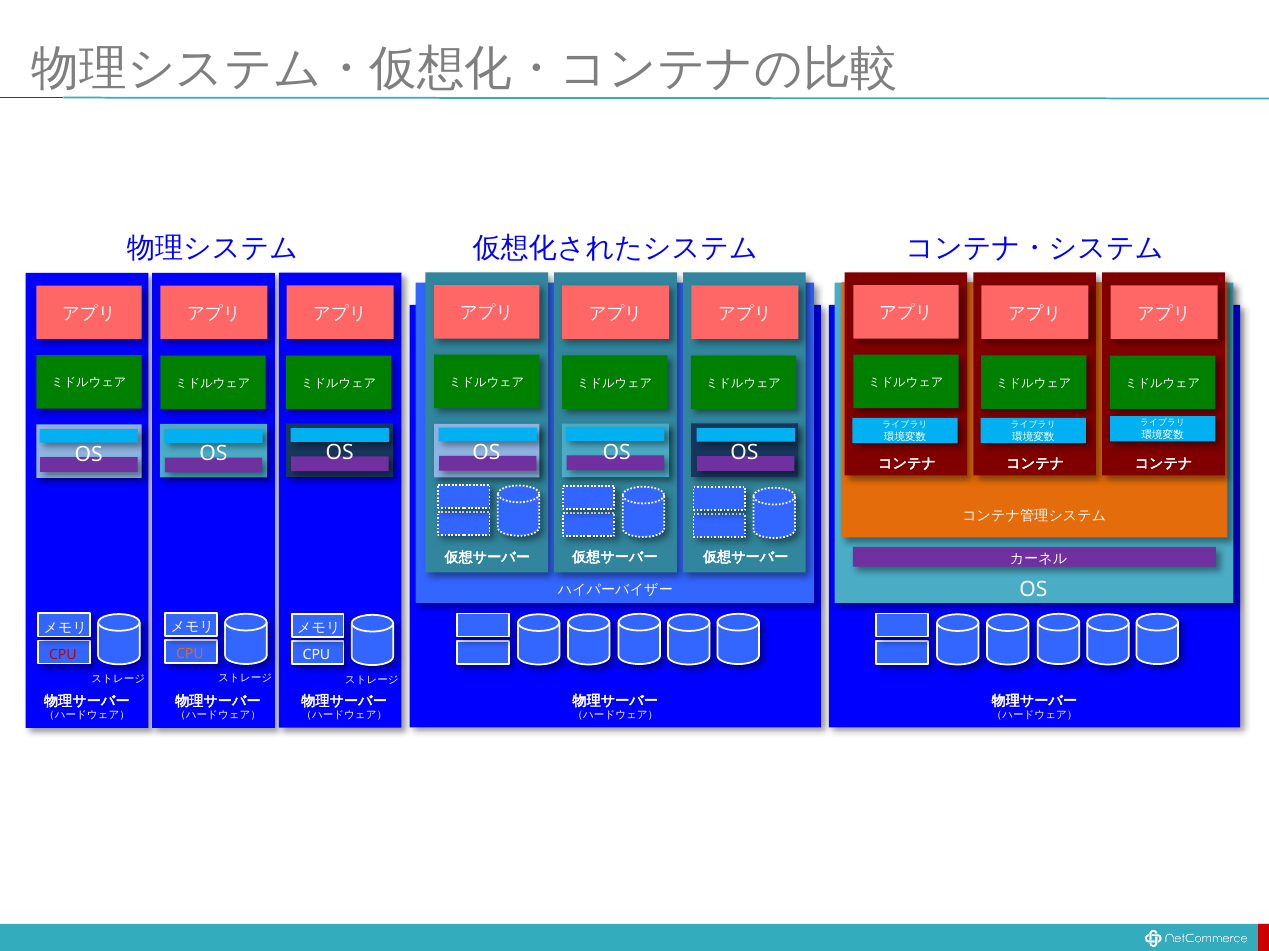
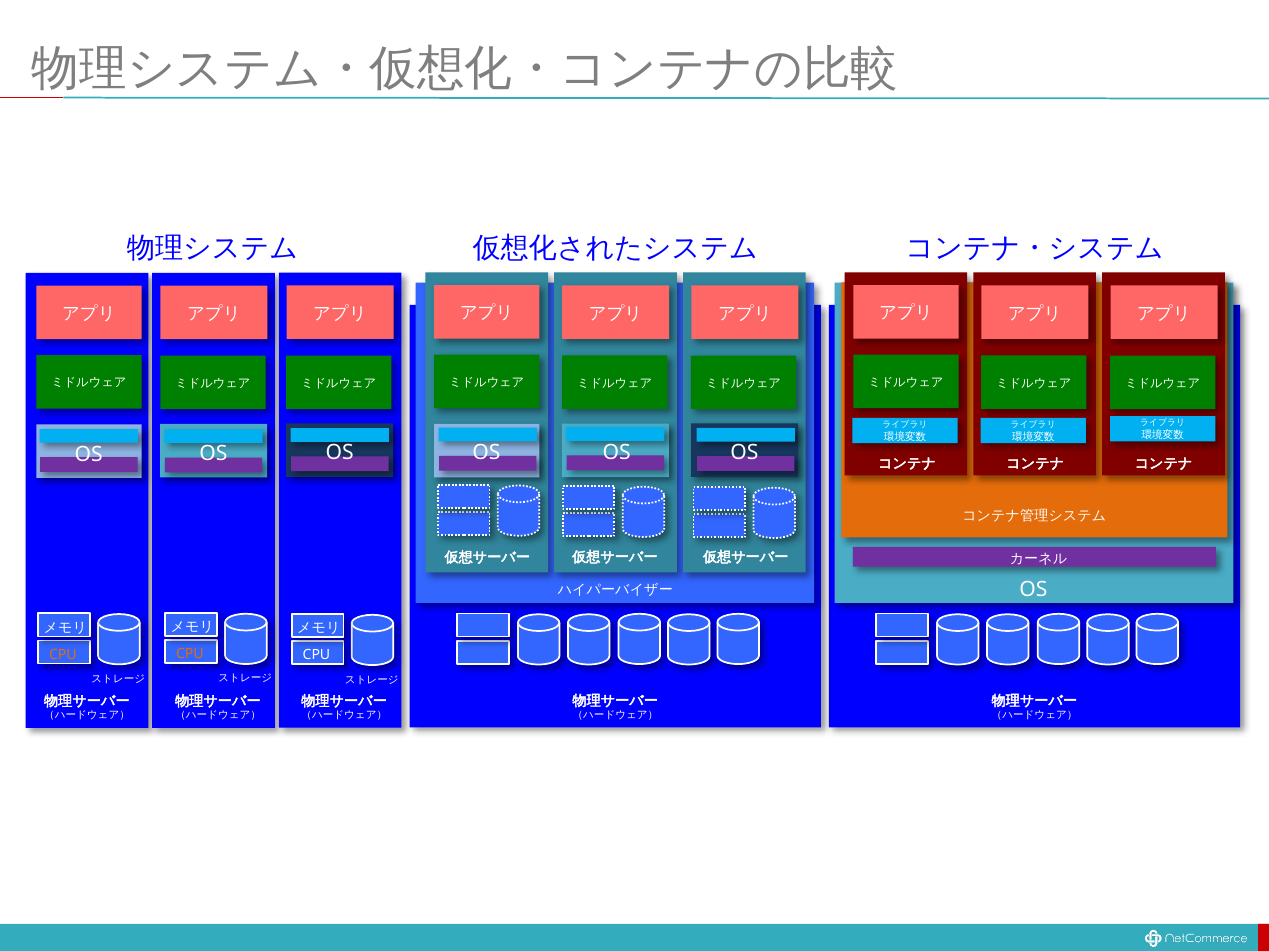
CPU colour: red -> orange (63, 655)
